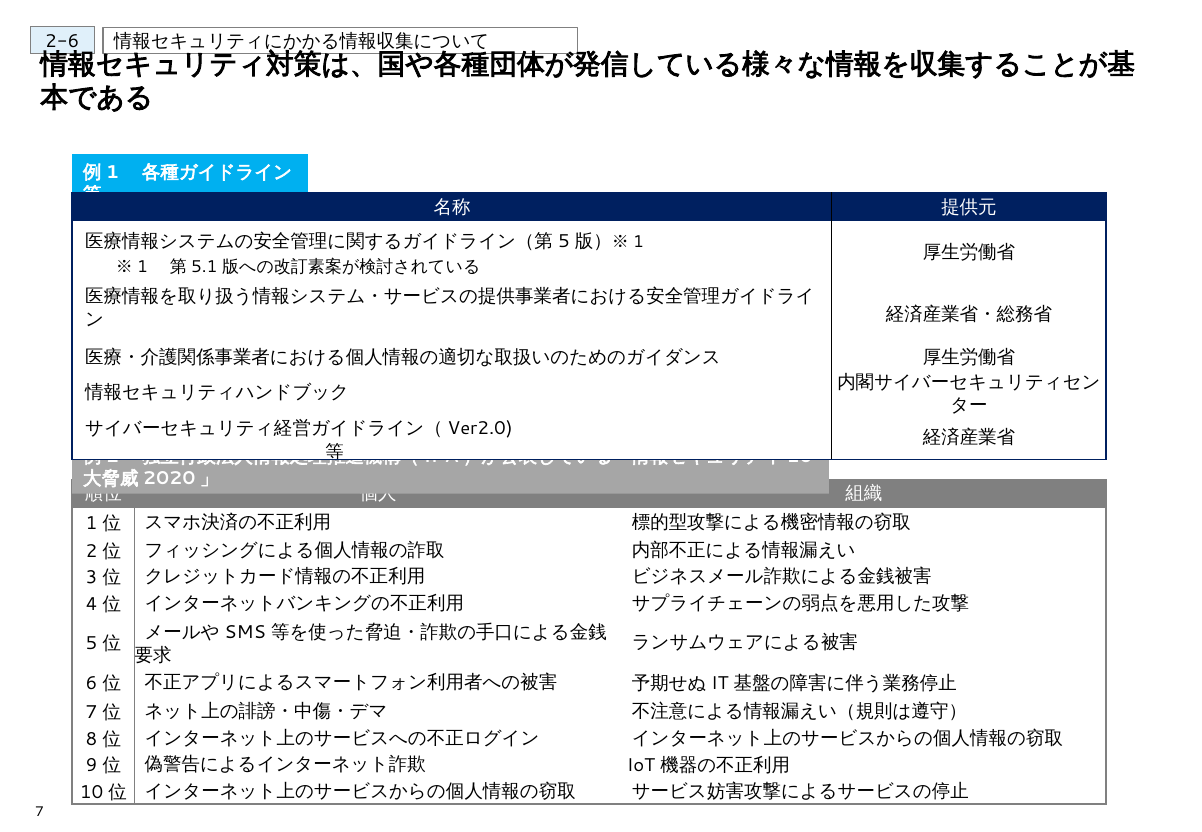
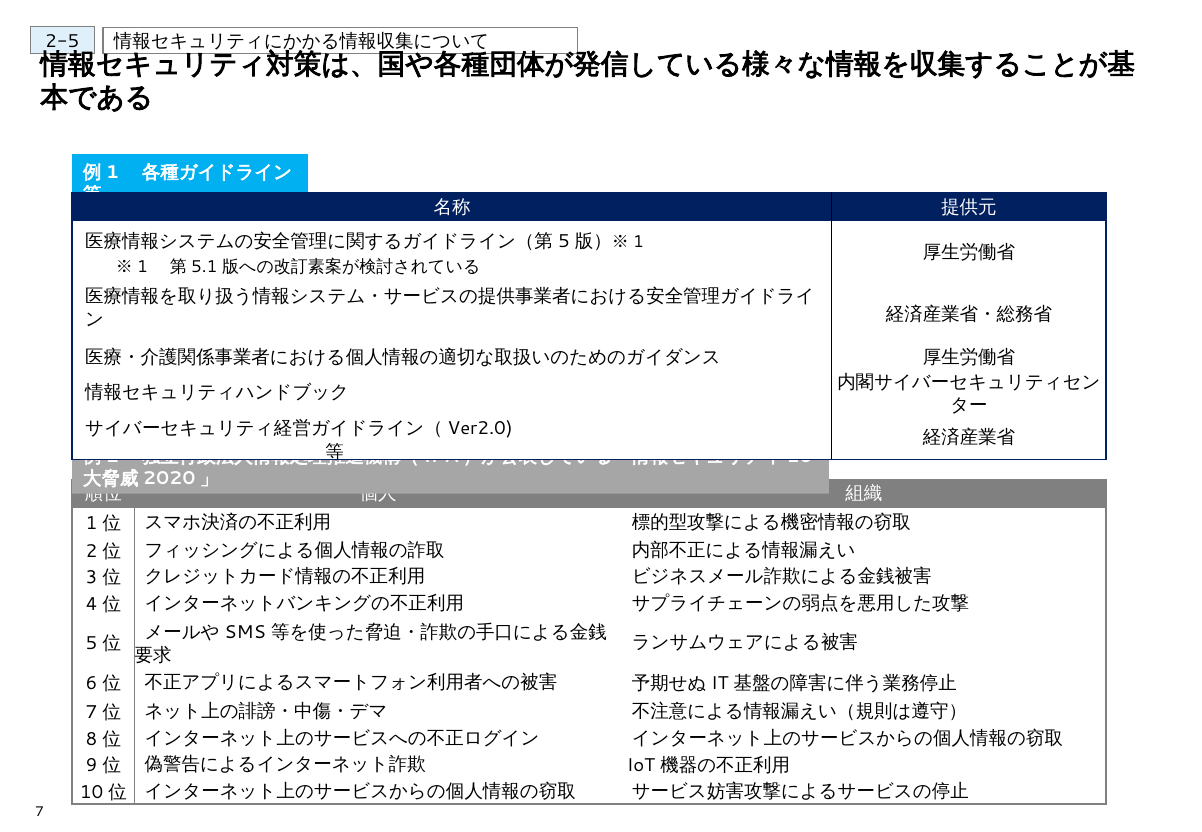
2-6: 2-6 -> 2-5 (62, 41)
